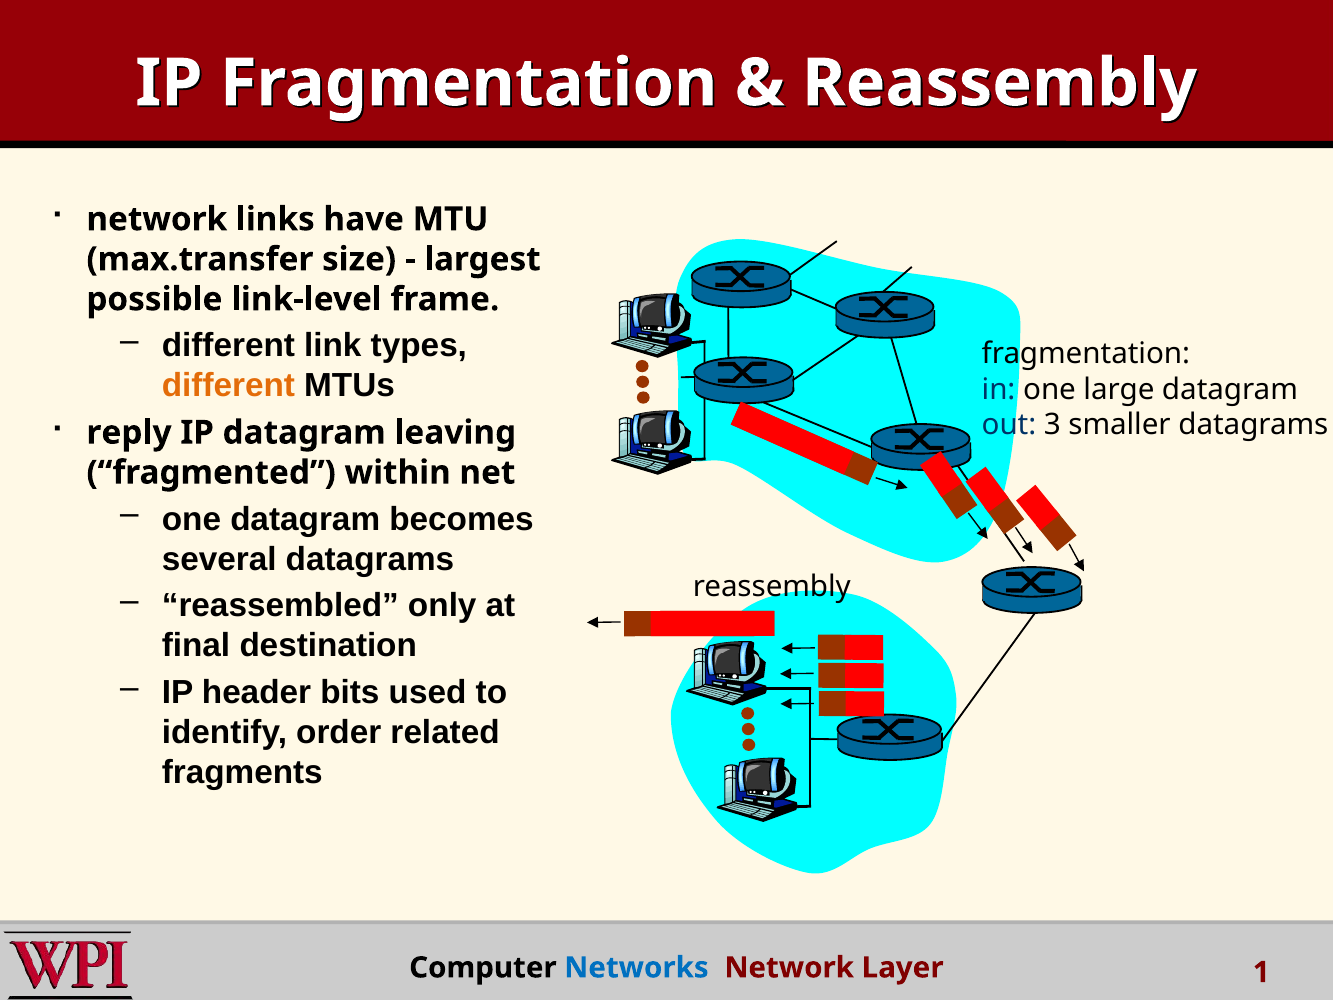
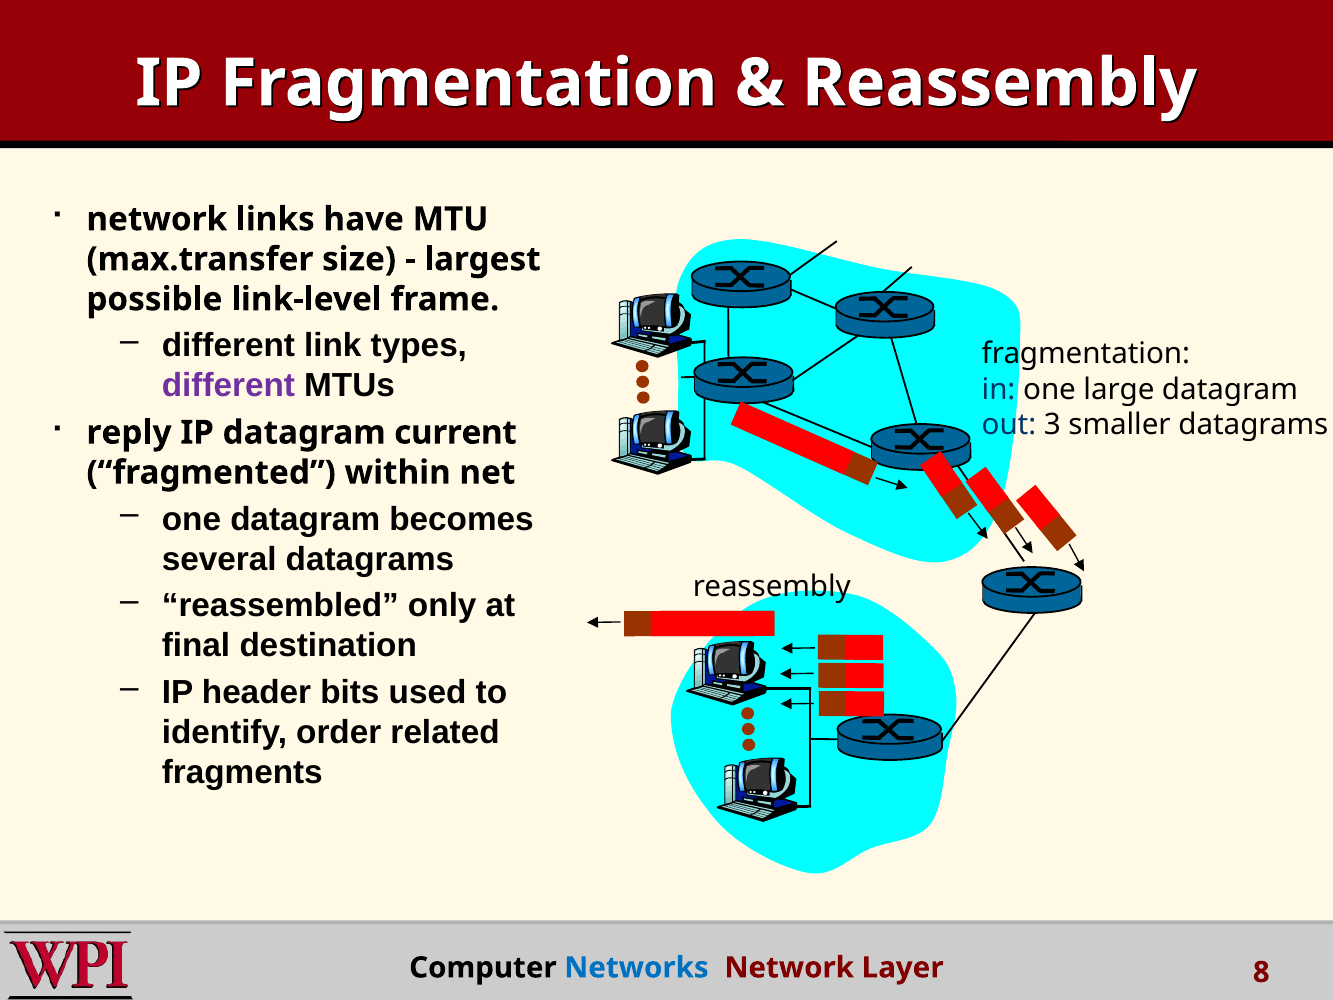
different colour: orange -> purple (228, 386)
leaving: leaving -> current (455, 433)
1: 1 -> 8 (1261, 972)
